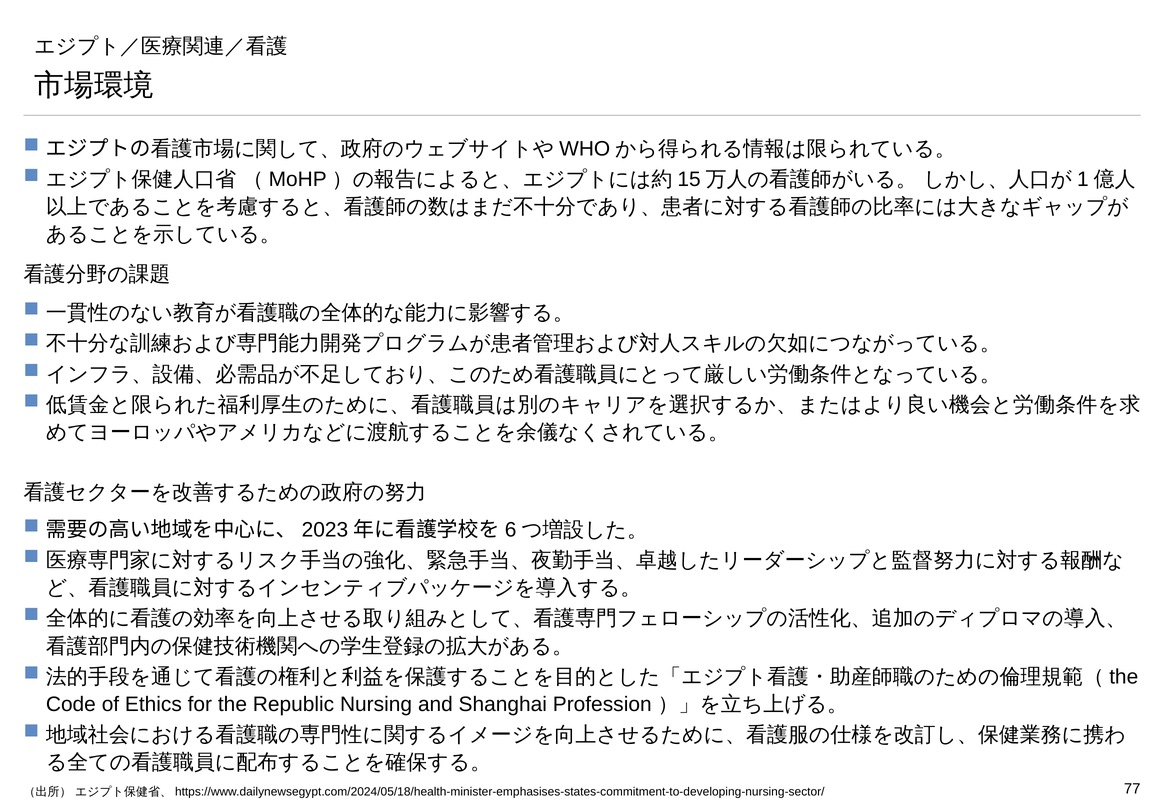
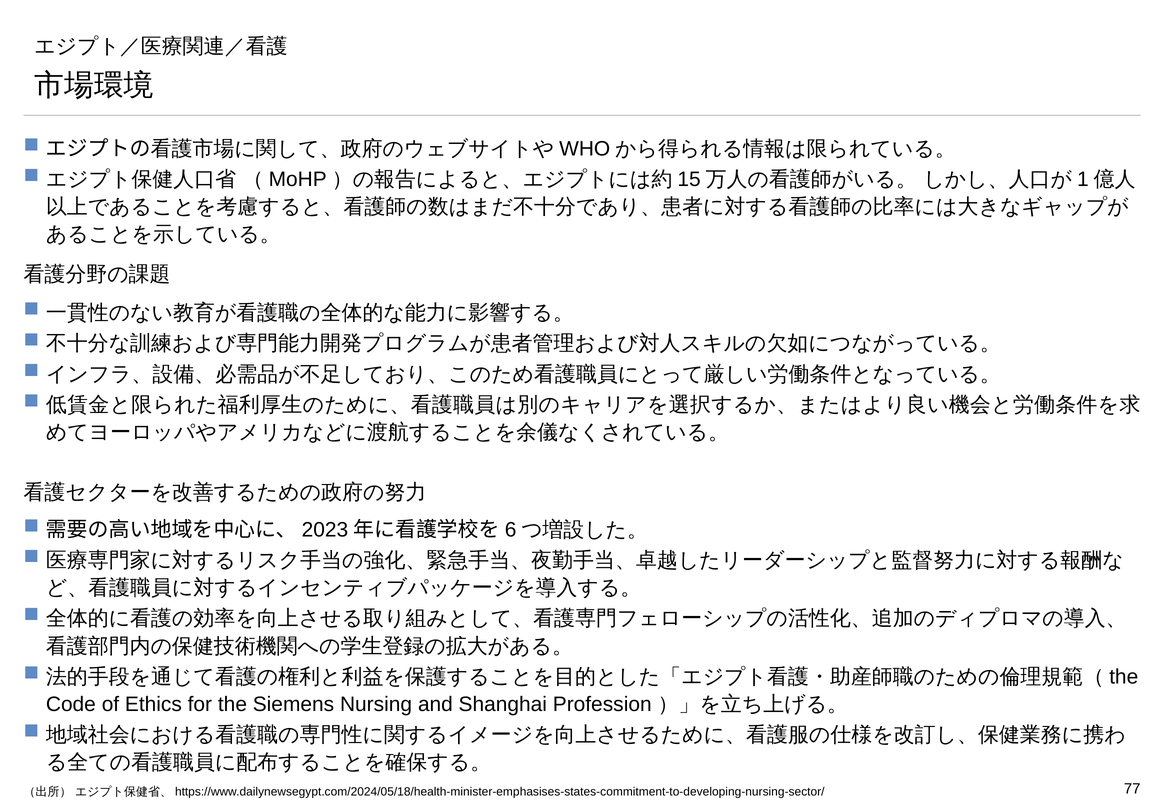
Republic: Republic -> Siemens (293, 704)
